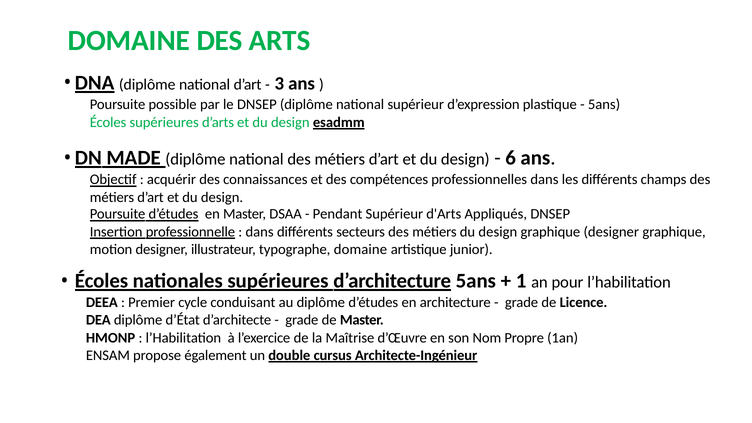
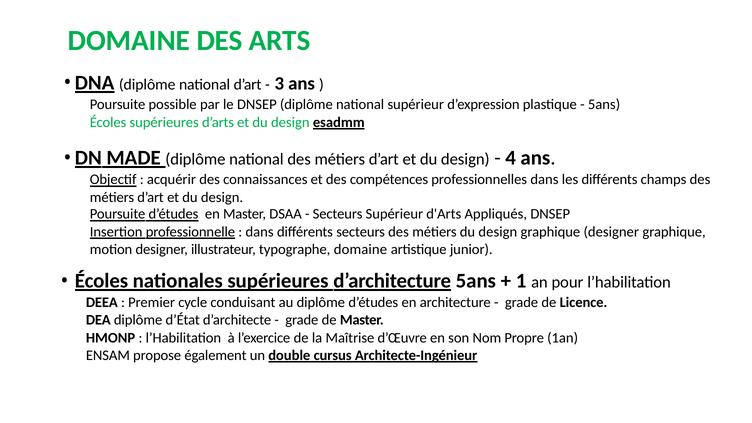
6: 6 -> 4 (511, 158)
Pendant: Pendant -> Secteurs (338, 214)
